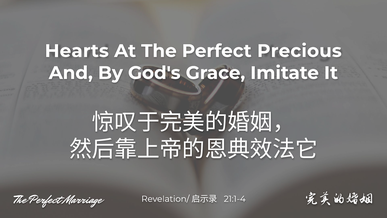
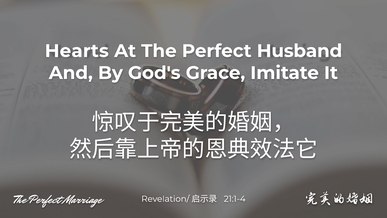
Precious: Precious -> Husband (300, 51)
